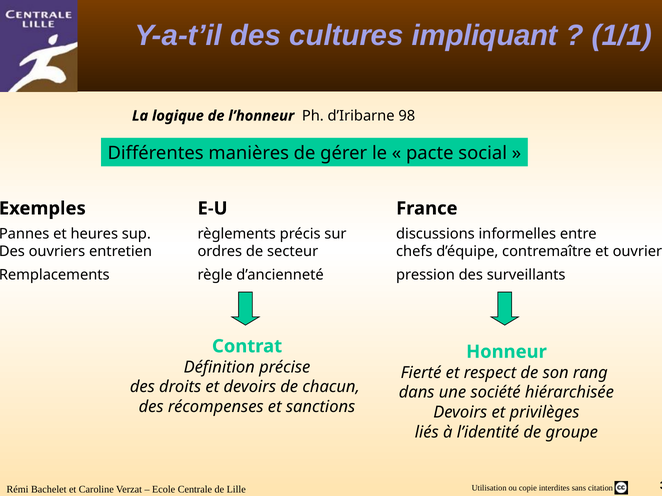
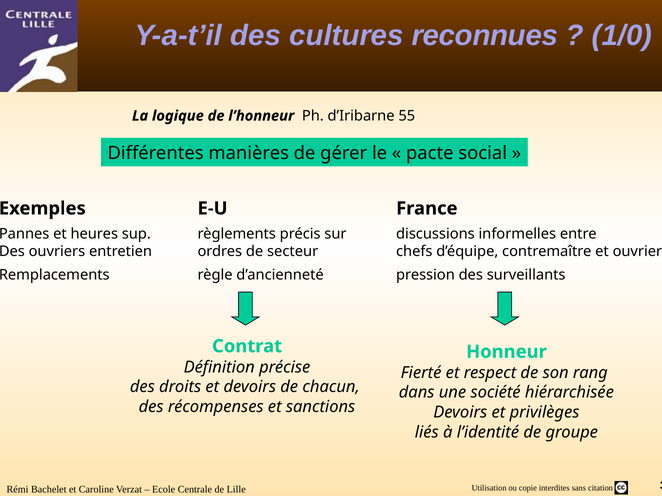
impliquant: impliquant -> reconnues (485, 36)
1/1: 1/1 -> 1/0 (622, 36)
98: 98 -> 55 (407, 116)
